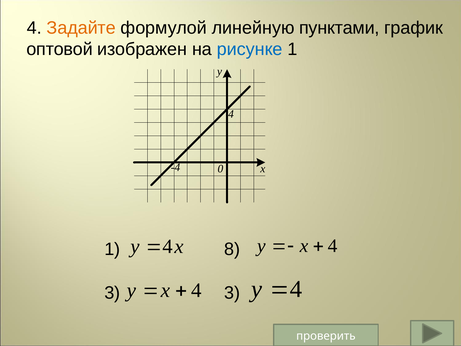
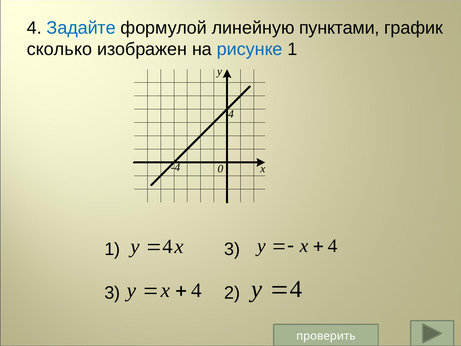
Задайте colour: orange -> blue (81, 28)
оптовой: оптовой -> сколько (59, 49)
1 8: 8 -> 3 (232, 249)
3 3: 3 -> 2 (232, 293)
